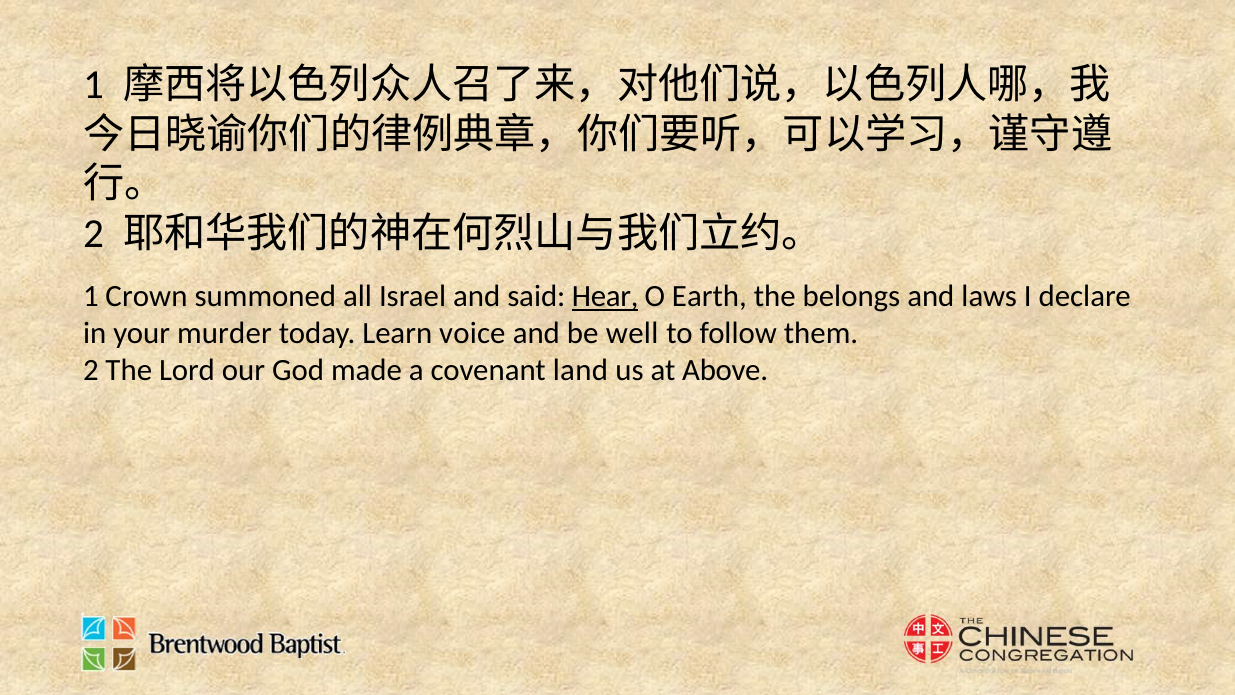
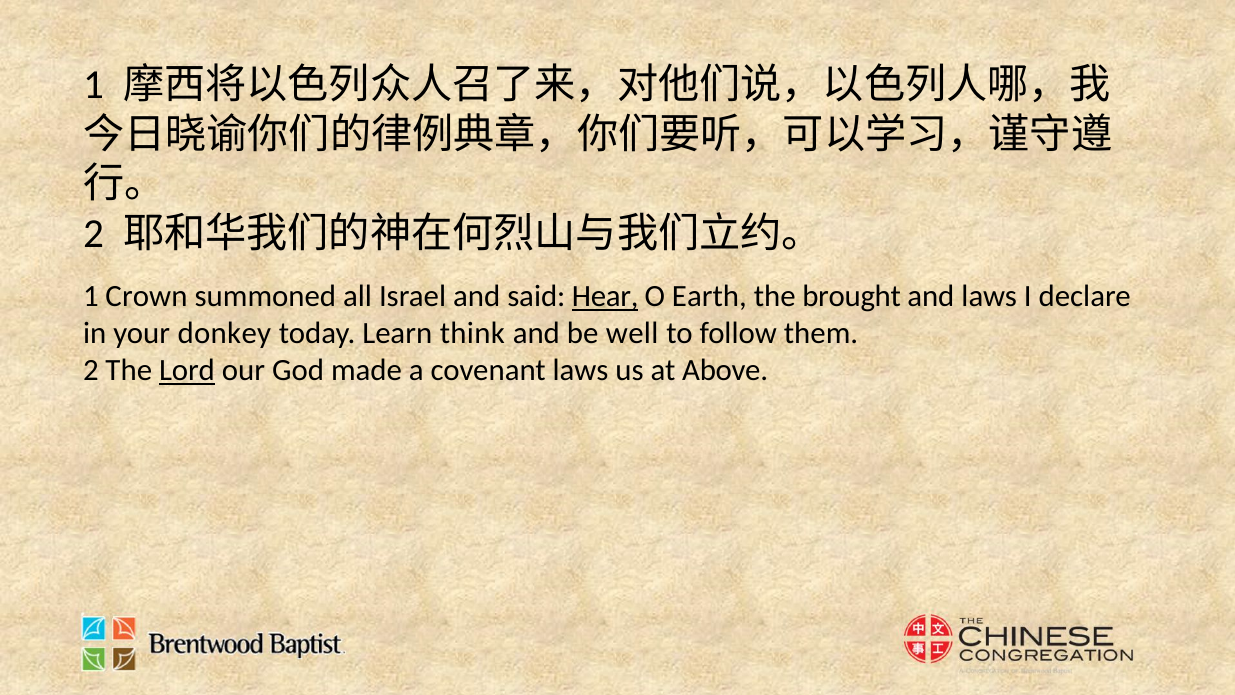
belongs: belongs -> brought (852, 296)
murder: murder -> donkey (224, 334)
voice: voice -> think (472, 334)
Lord underline: none -> present (187, 371)
covenant land: land -> laws (581, 371)
